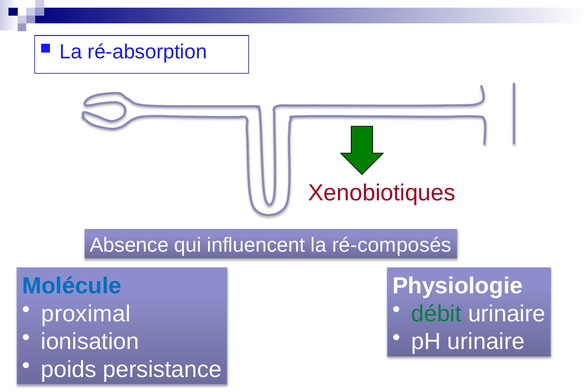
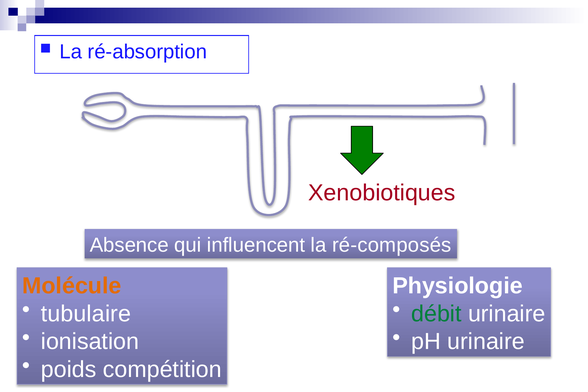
Molécule colour: blue -> orange (72, 286)
proximal: proximal -> tubulaire (86, 314)
persistance: persistance -> compétition (162, 369)
